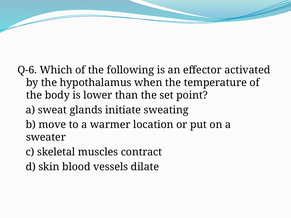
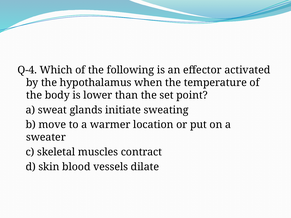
Q-6: Q-6 -> Q-4 (27, 70)
